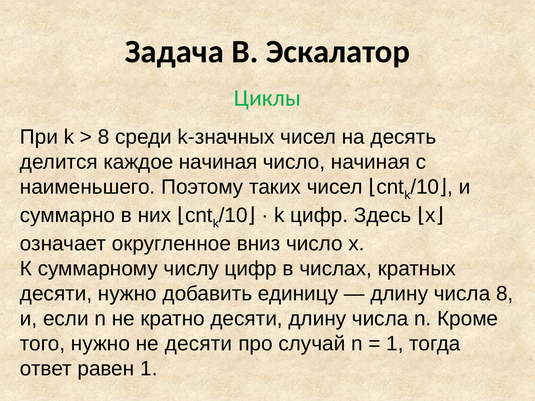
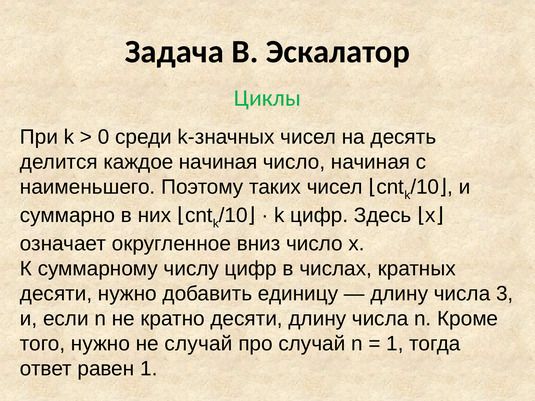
8: 8 -> 0 (104, 137)
числа 8: 8 -> 3 (505, 294)
не десяти: десяти -> случай (198, 344)
